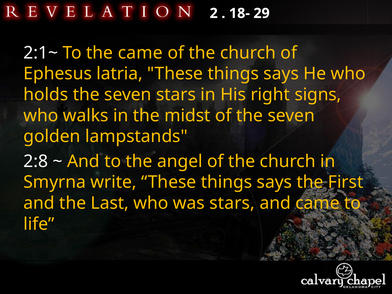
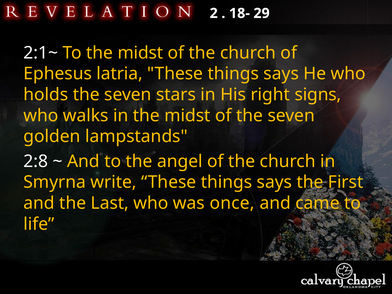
To the came: came -> midst (140, 53)
was stars: stars -> once (232, 203)
